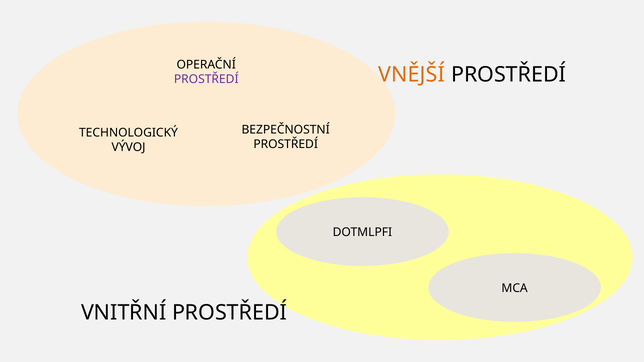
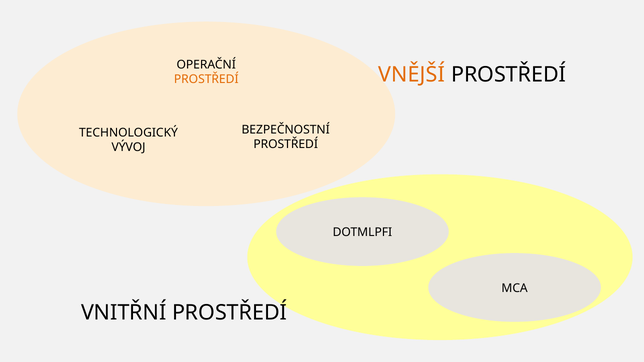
PROSTŘEDÍ colour: purple -> orange (206, 79)
